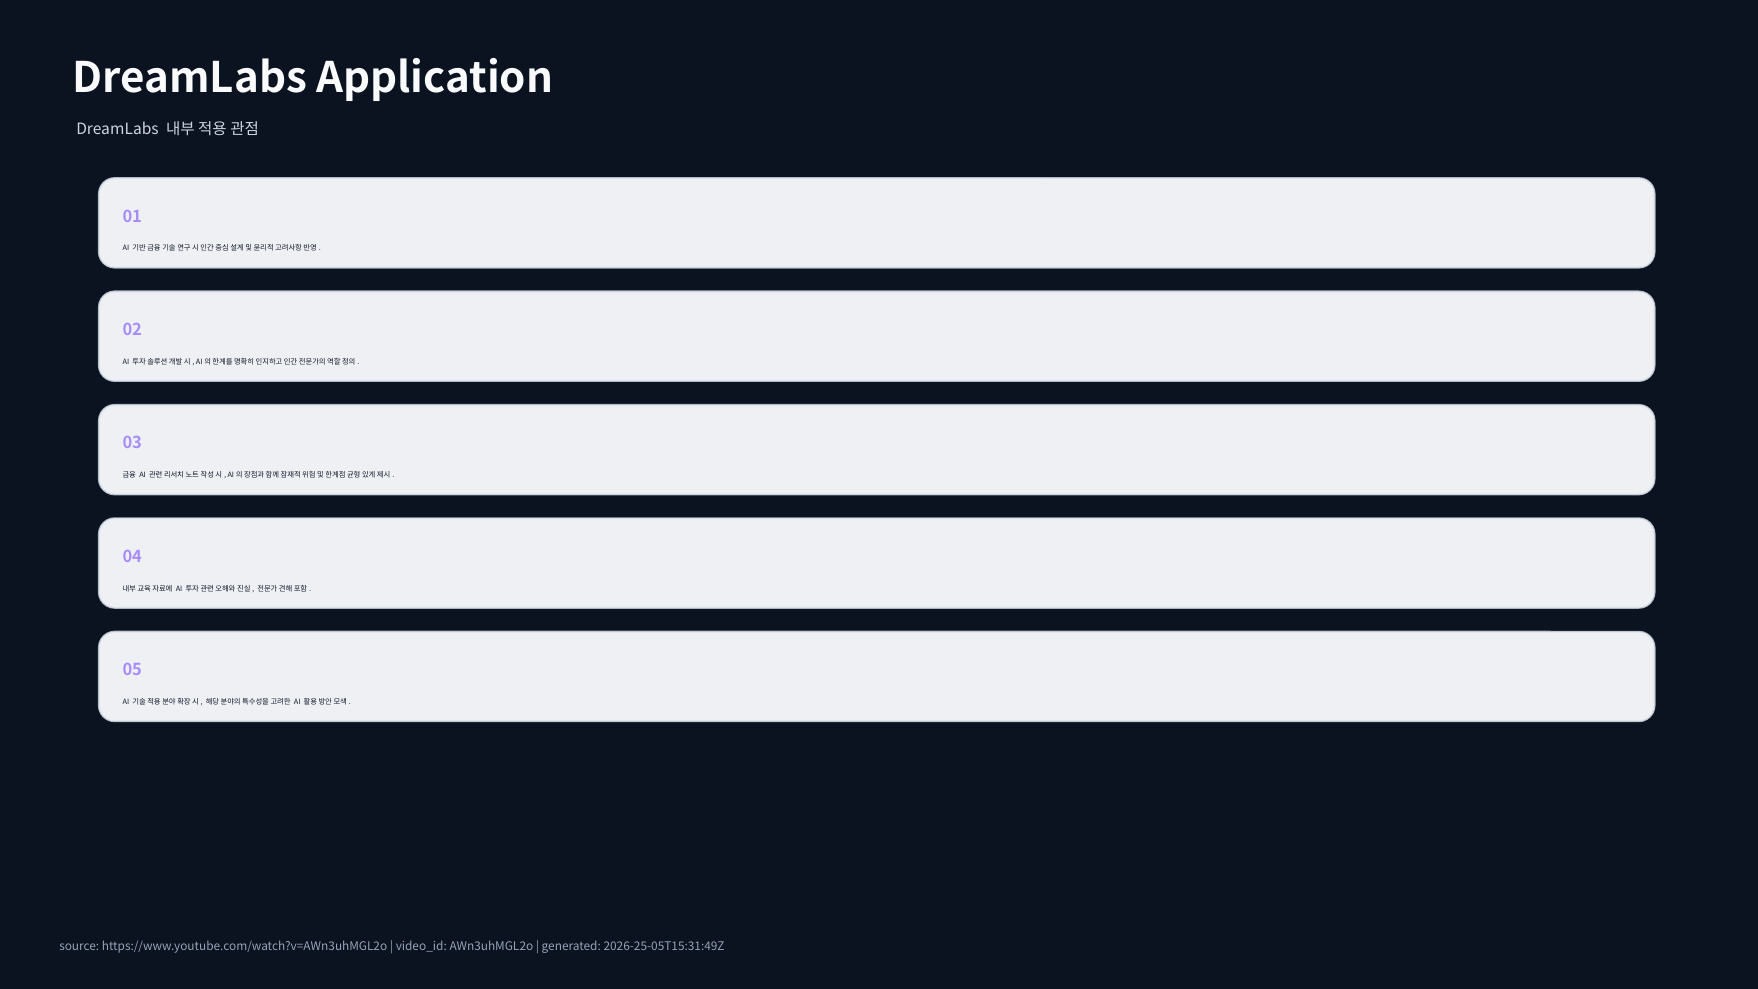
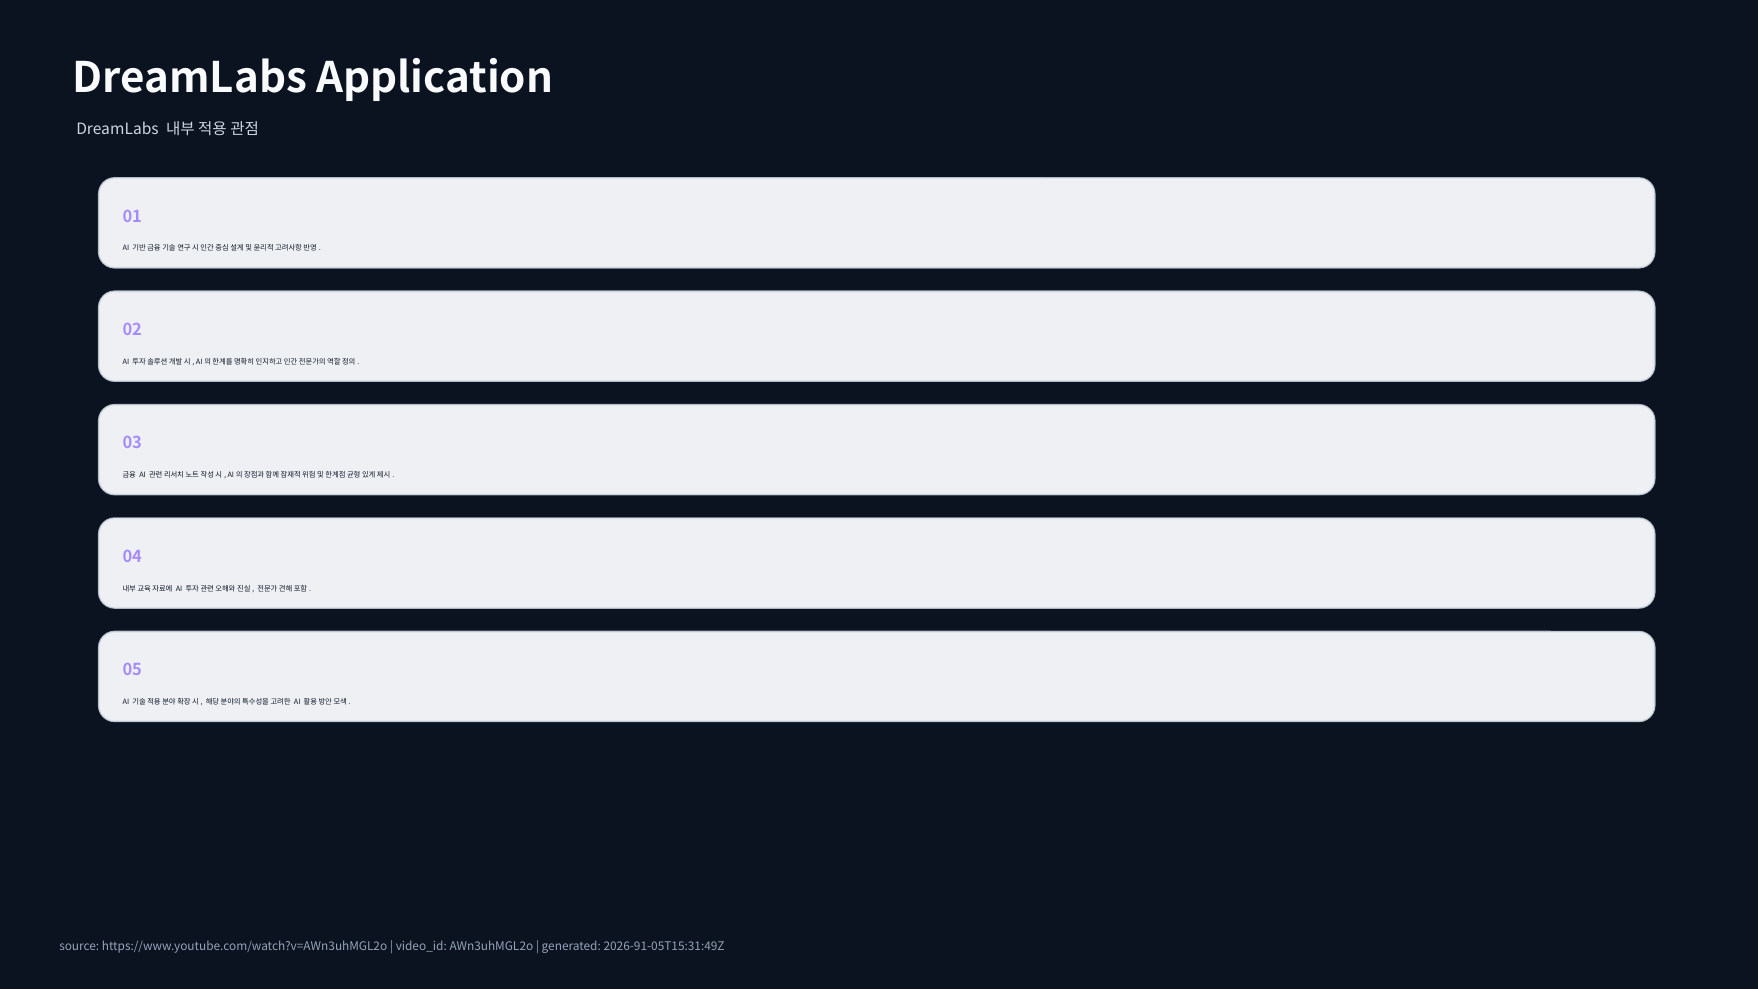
2026-25-05T15:31:49Z: 2026-25-05T15:31:49Z -> 2026-91-05T15:31:49Z (664, 947)
